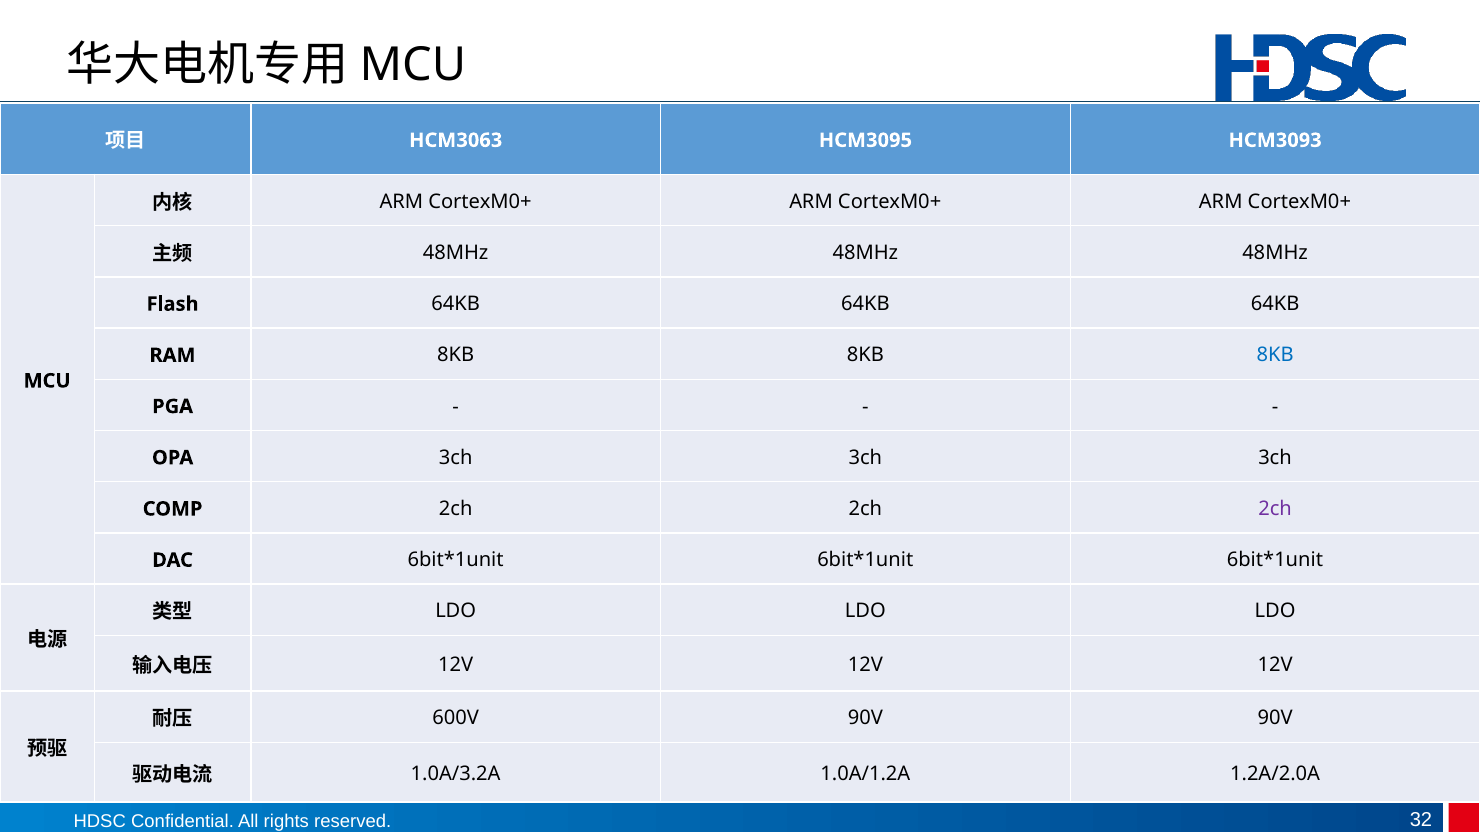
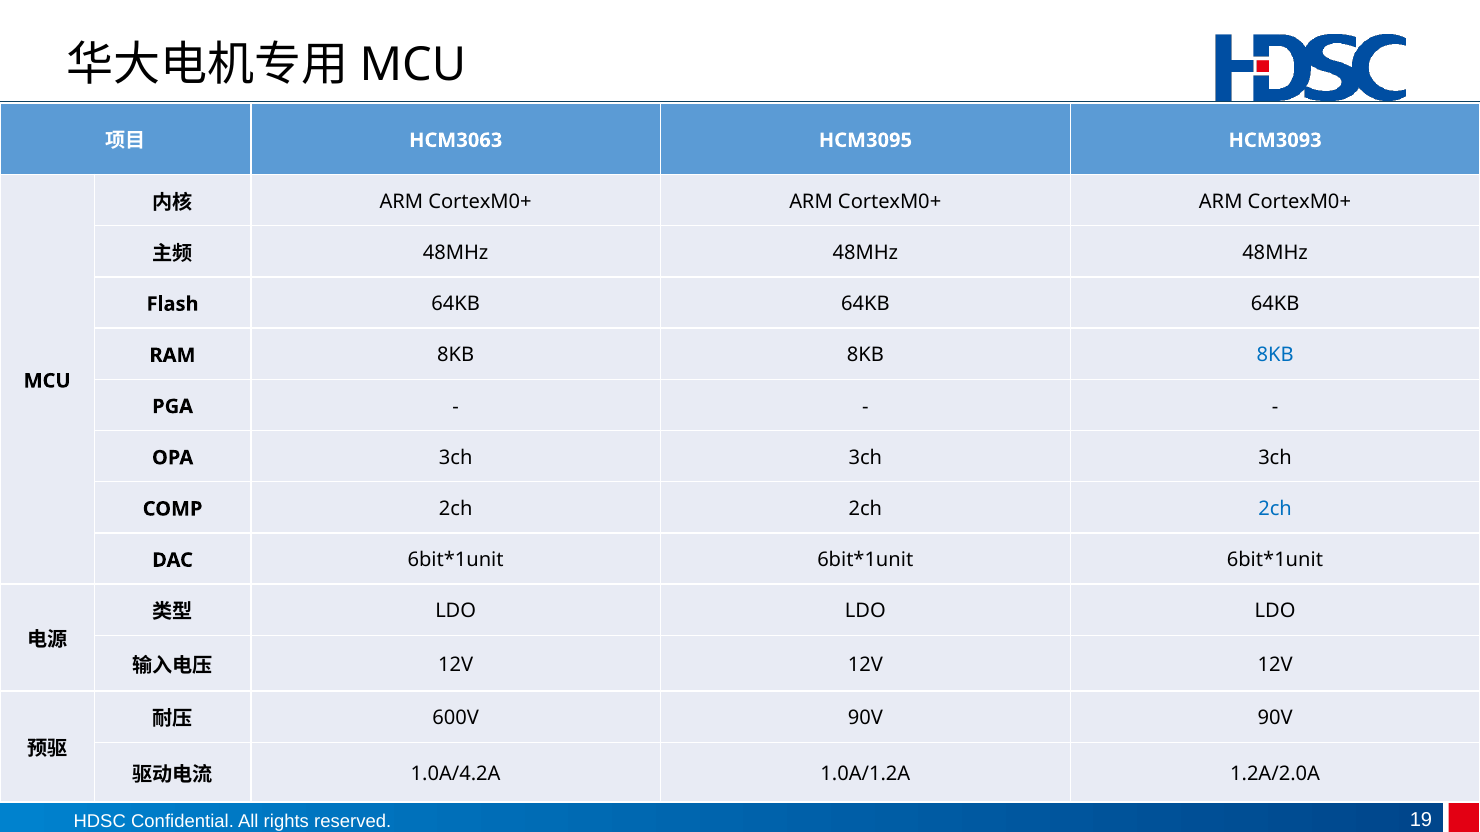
2ch colour: purple -> blue (1275, 509)
1.0A/3.2A: 1.0A/3.2A -> 1.0A/4.2A (456, 774)
32: 32 -> 19 (1421, 820)
